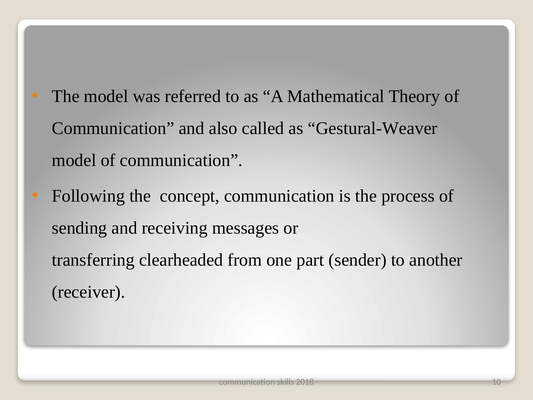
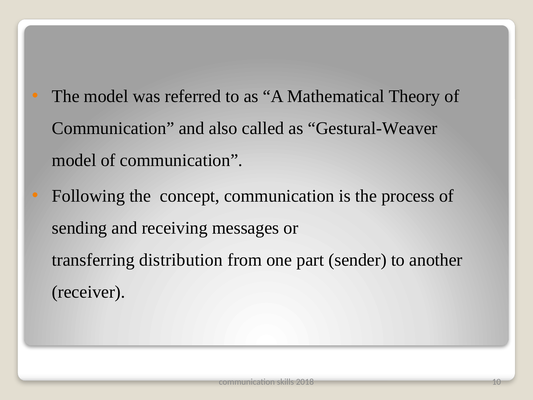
clearheaded: clearheaded -> distribution (181, 260)
